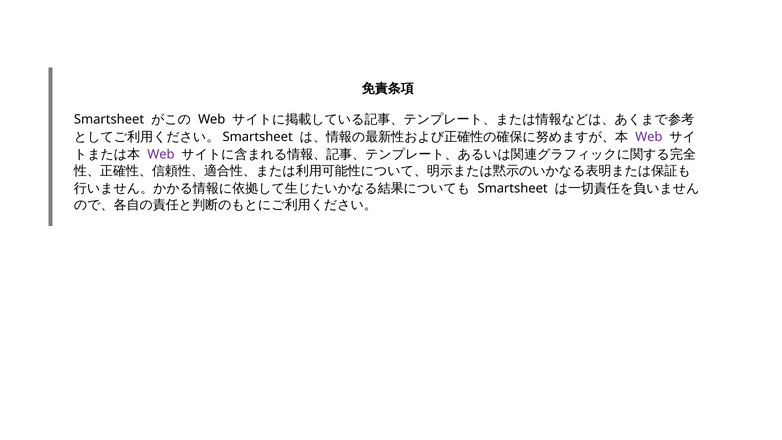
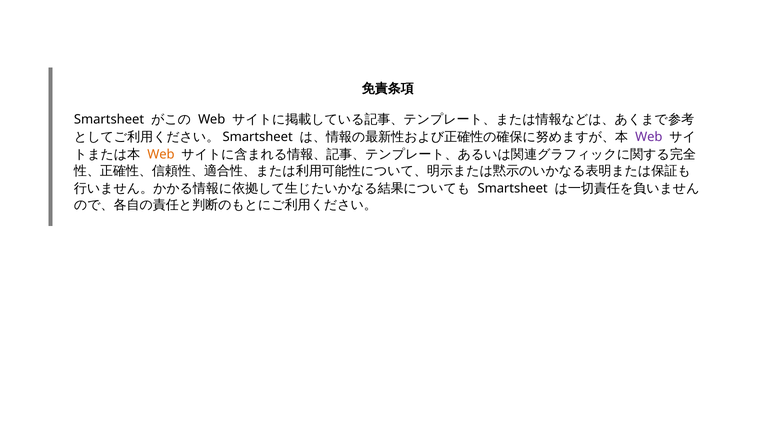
Web colour: purple -> orange (161, 155)
